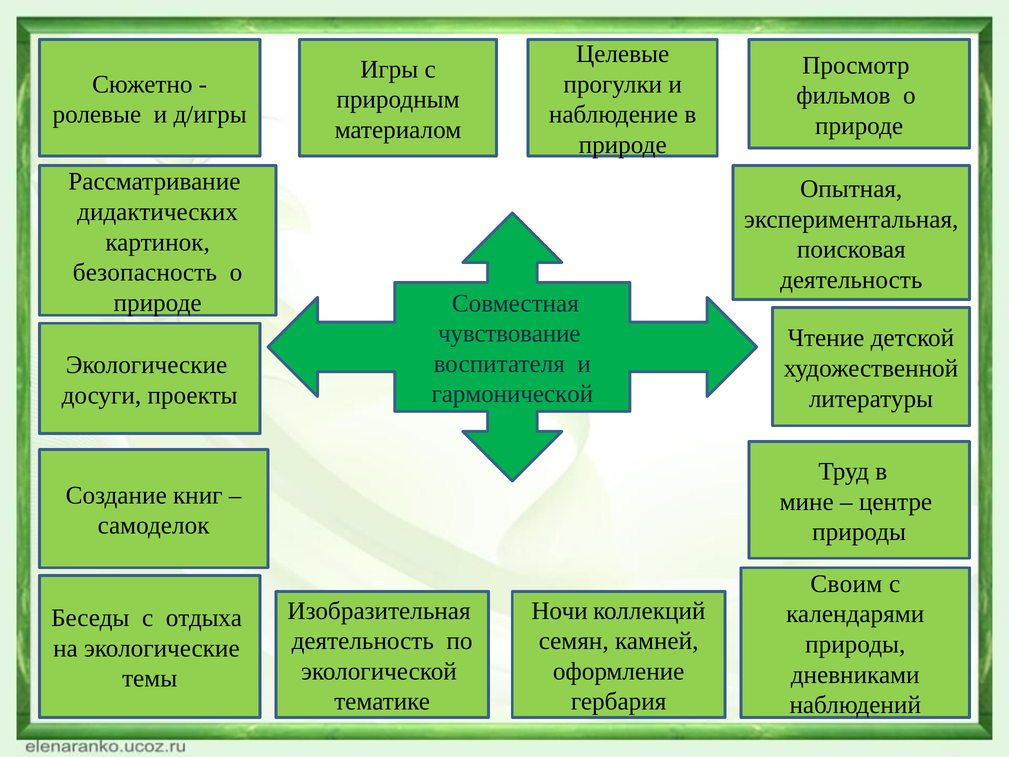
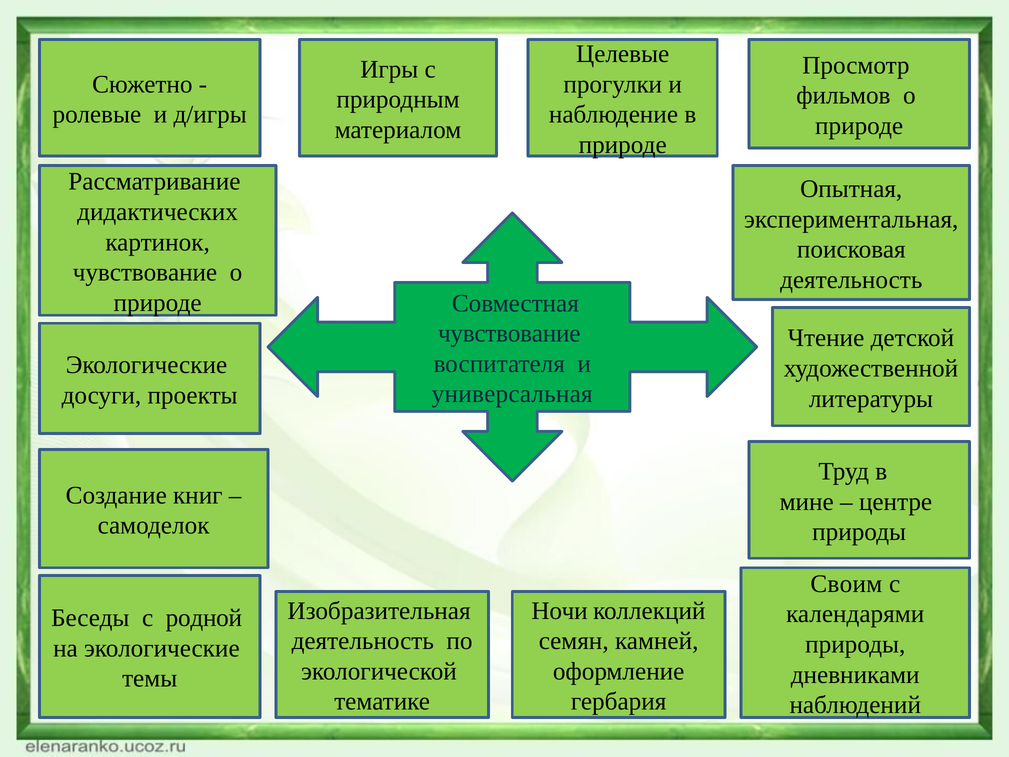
безопасность: безопасность -> чувствование (145, 272)
гармонической: гармонической -> универсальная (512, 394)
отдыха: отдыха -> родной (204, 618)
